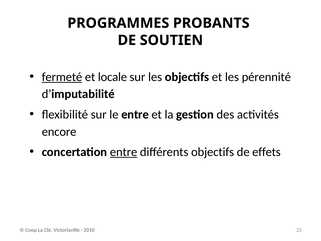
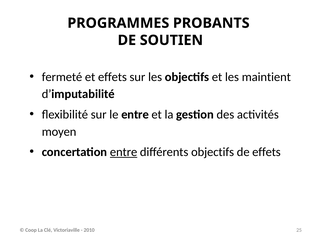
fermeté underline: present -> none (62, 77)
et locale: locale -> effets (112, 77)
pérennité: pérennité -> maintient (266, 77)
encore: encore -> moyen (59, 132)
